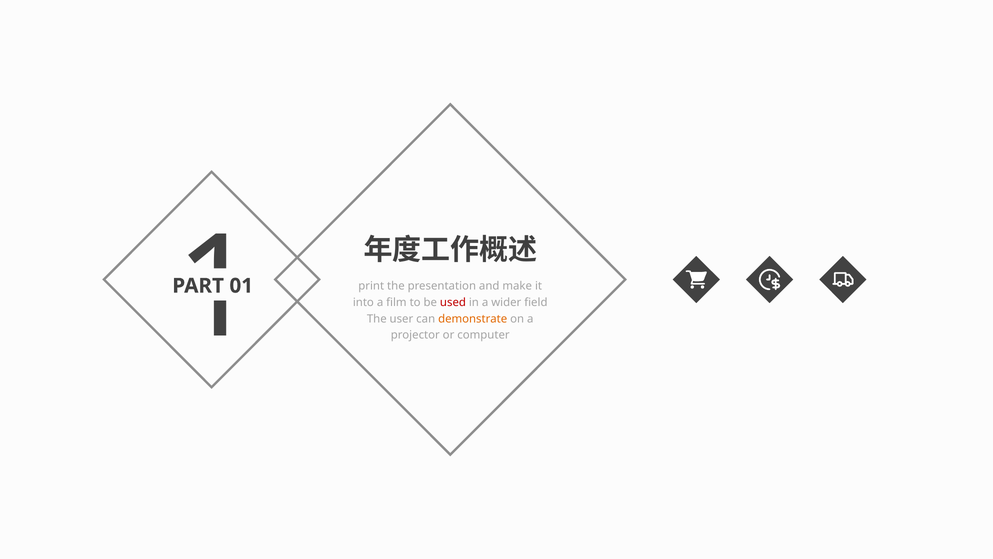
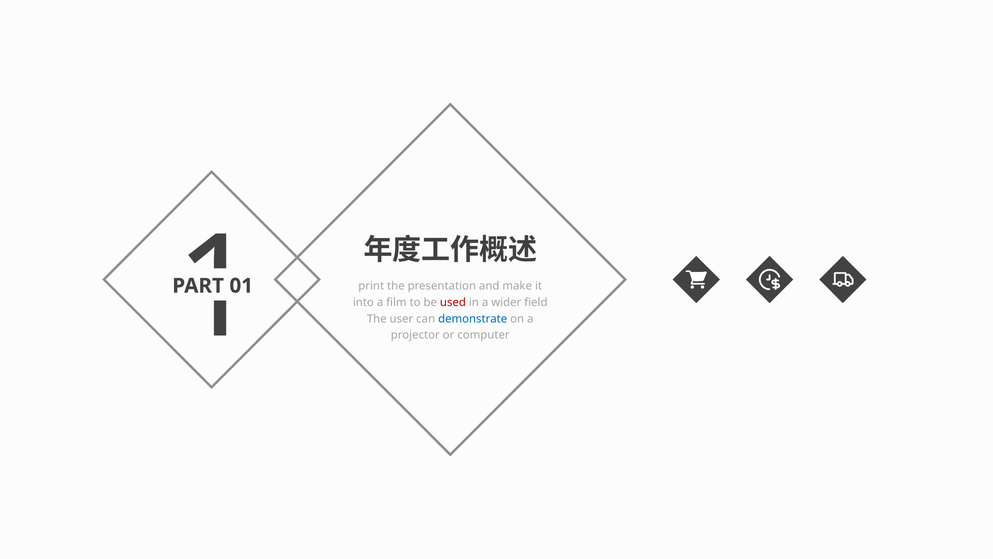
demonstrate colour: orange -> blue (473, 319)
